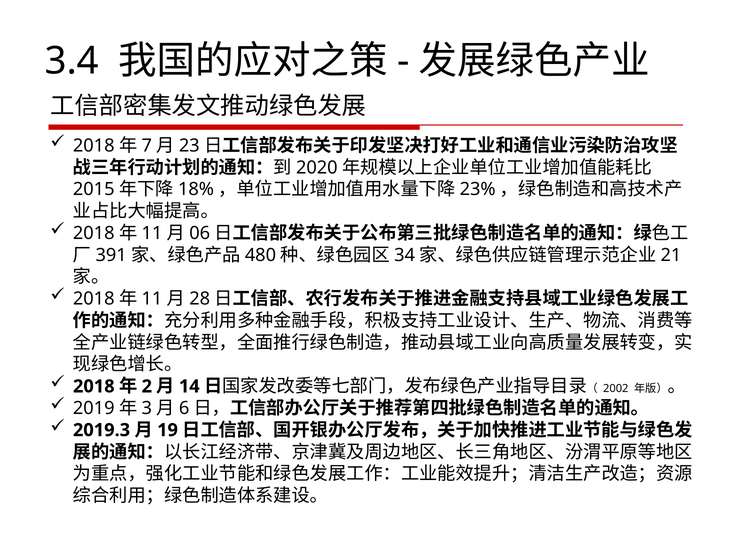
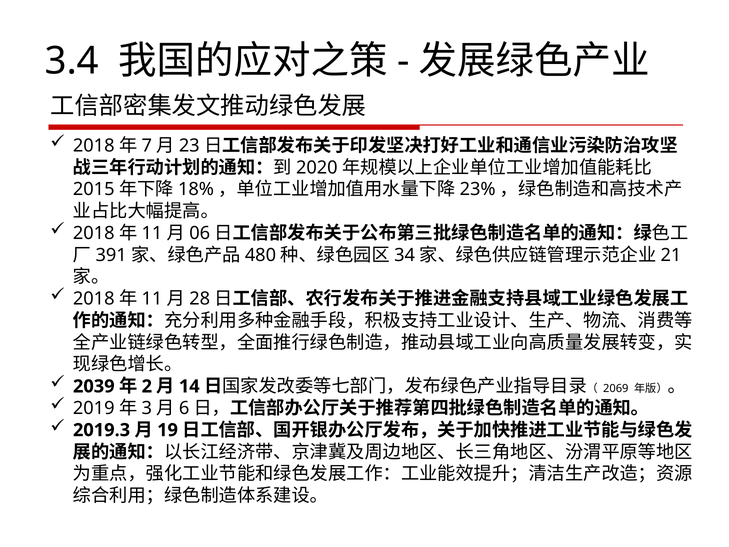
2018: 2018 -> 2039 (94, 386)
2002: 2002 -> 2069 (616, 389)
